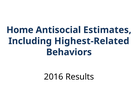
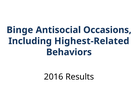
Home: Home -> Binge (20, 30)
Estimates: Estimates -> Occasions (107, 30)
